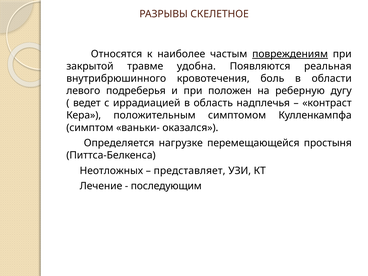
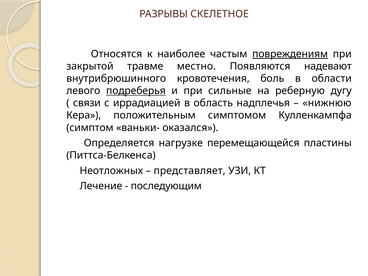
удобна: удобна -> местно (196, 66)
реальная: реальная -> надевают (328, 66)
подреберья underline: none -> present (136, 91)
положен: положен -> сильные (230, 91)
ведет: ведет -> связи (87, 103)
контраст: контраст -> нижнюю (327, 103)
простыня: простыня -> пластины (328, 143)
